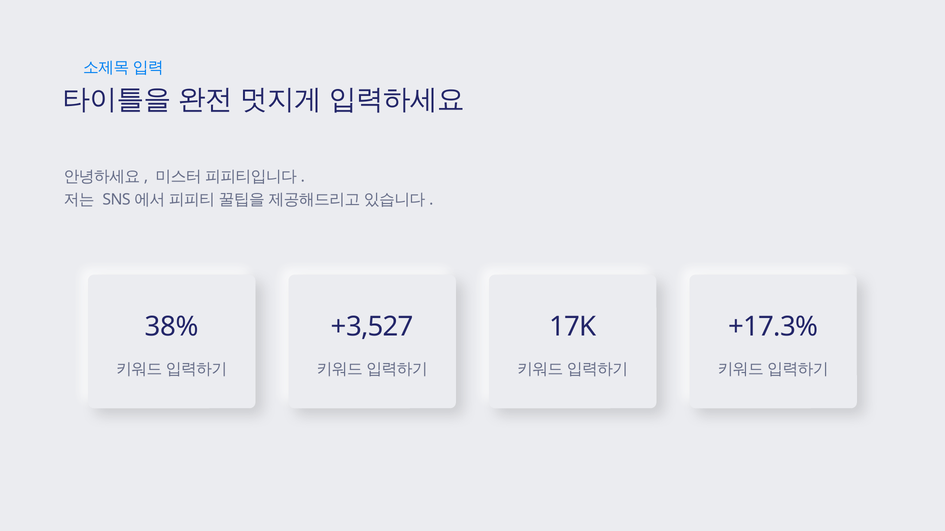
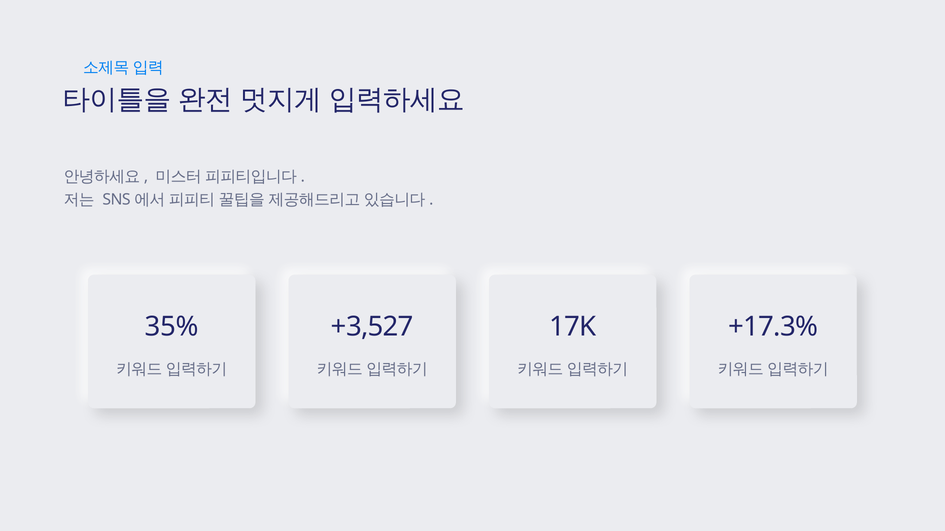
38%: 38% -> 35% (172, 327)
